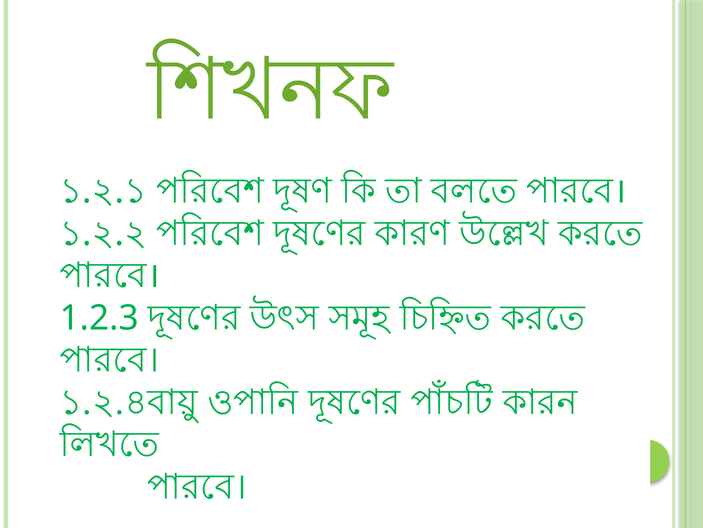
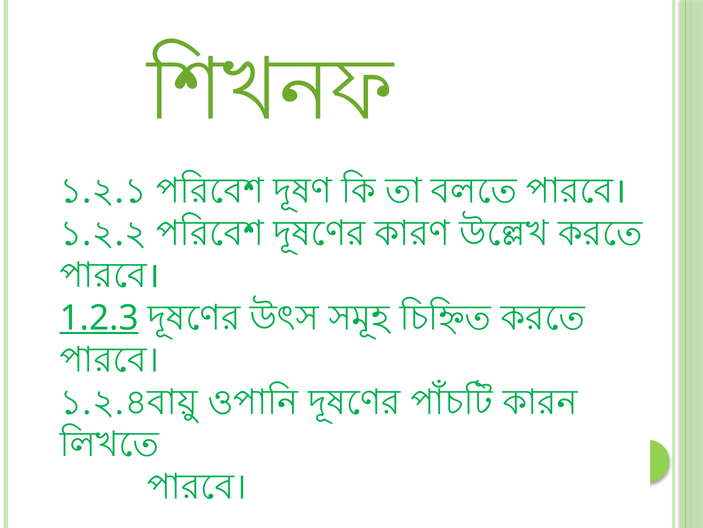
1.2.3 underline: none -> present (99, 318)
